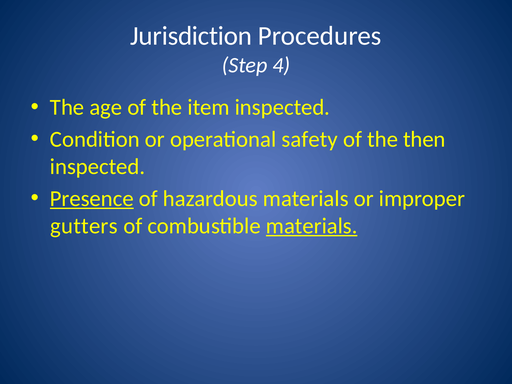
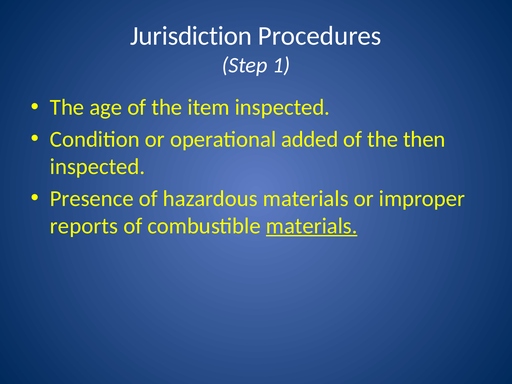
4: 4 -> 1 (281, 65)
safety: safety -> added (310, 139)
Presence underline: present -> none (92, 199)
gutters: gutters -> reports (84, 226)
